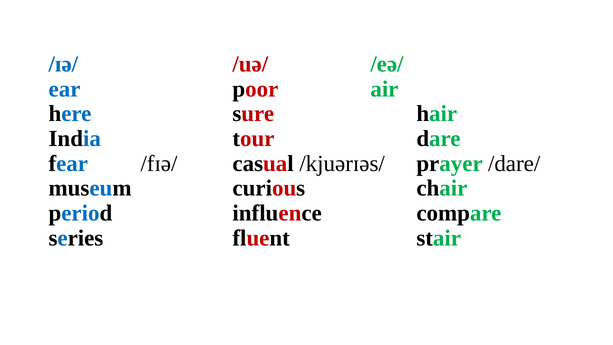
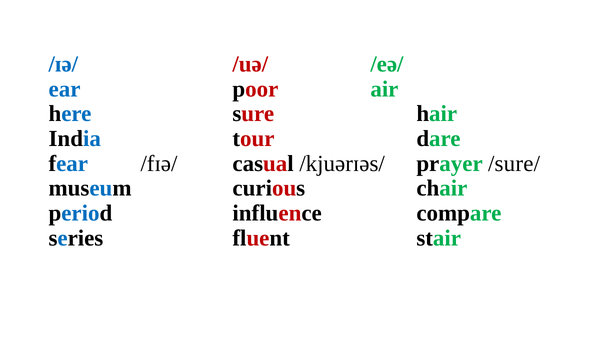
/dare/: /dare/ -> /sure/ (514, 163)
